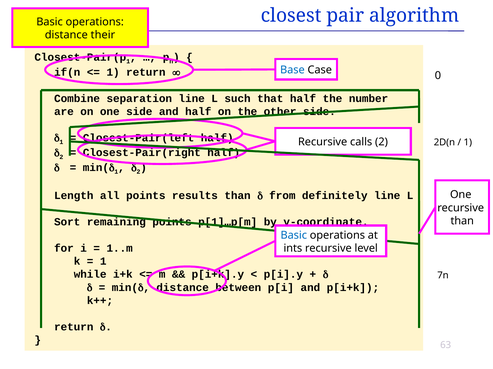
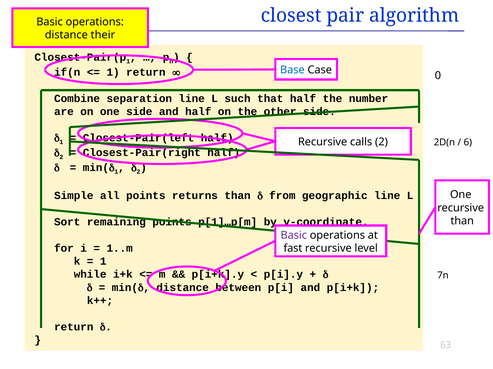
1: 1 -> 6 (468, 143)
Length: Length -> Simple (74, 196)
results: results -> returns (195, 196)
definitely: definitely -> geographic (335, 196)
Basic colour: blue -> purple (294, 236)
ints: ints -> fast (293, 249)
